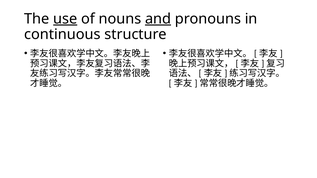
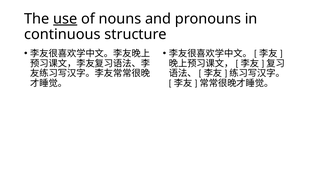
and underline: present -> none (158, 19)
